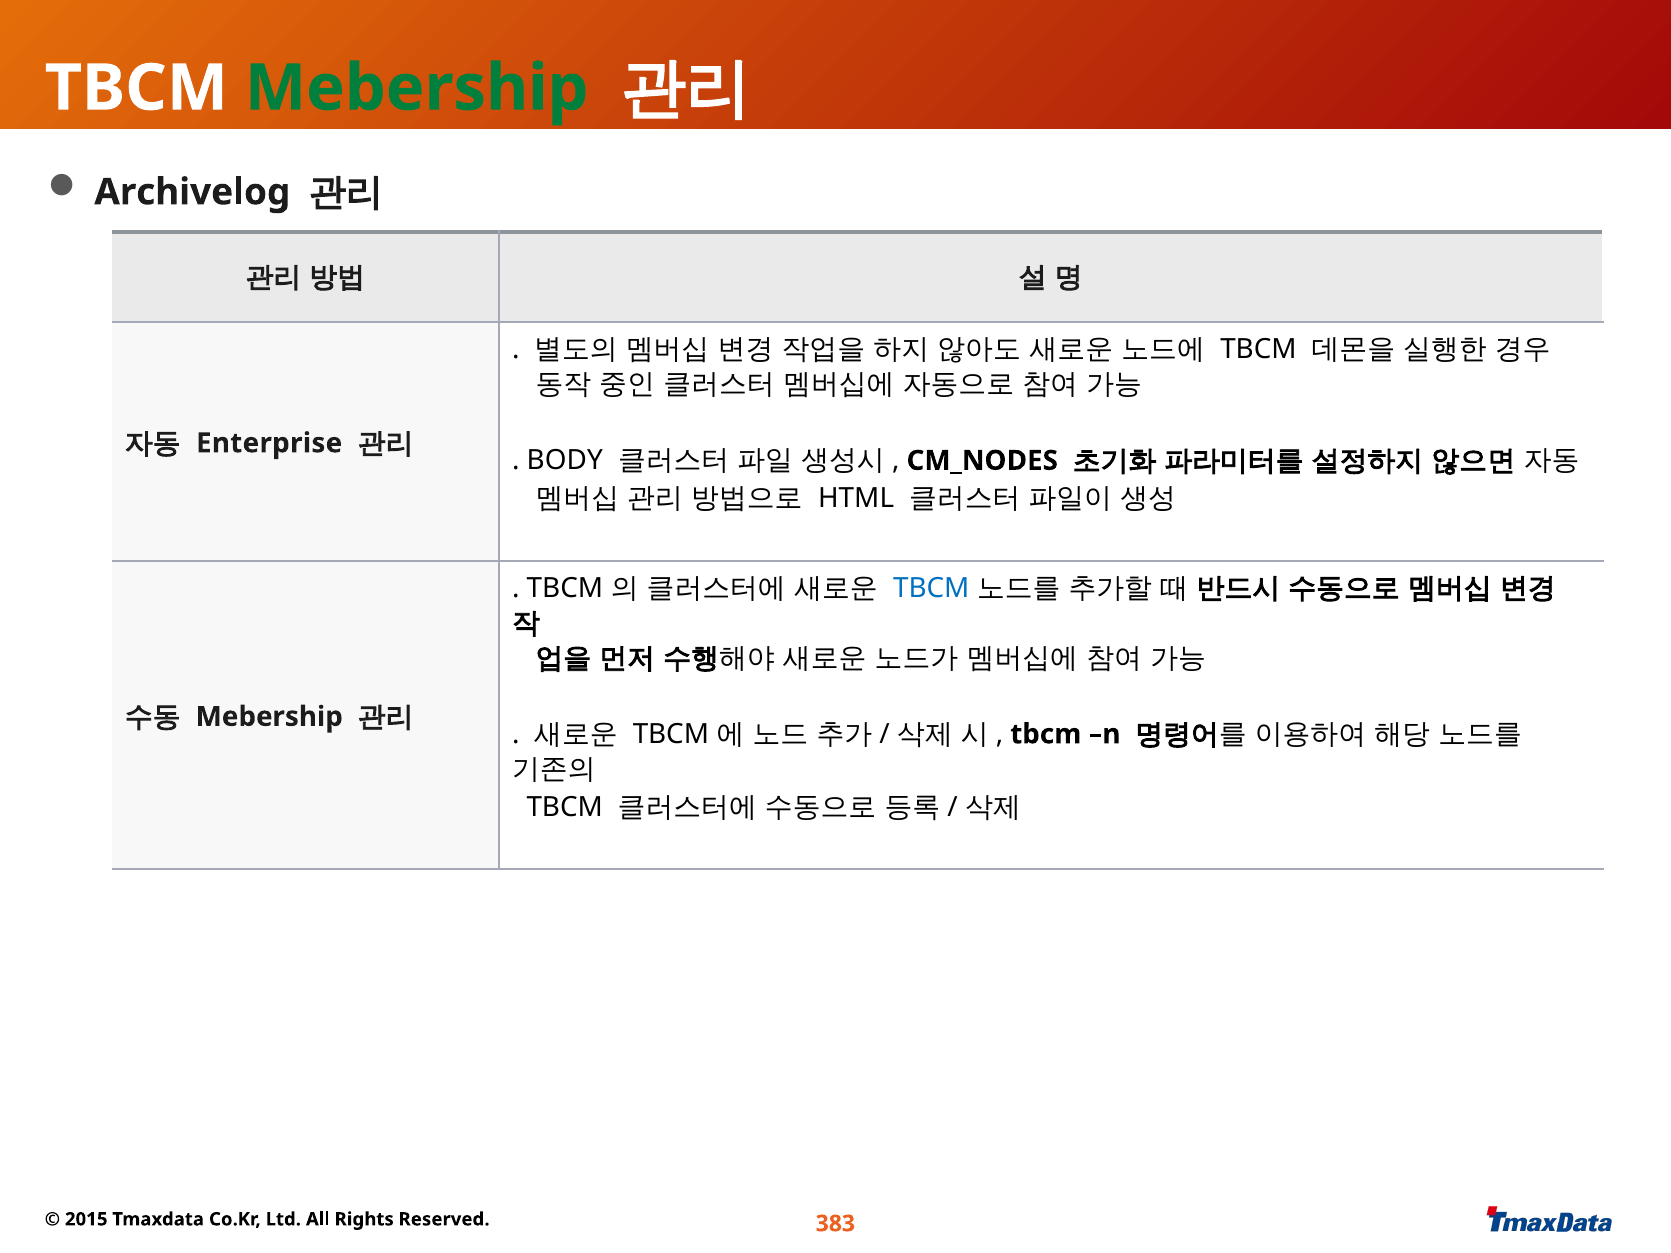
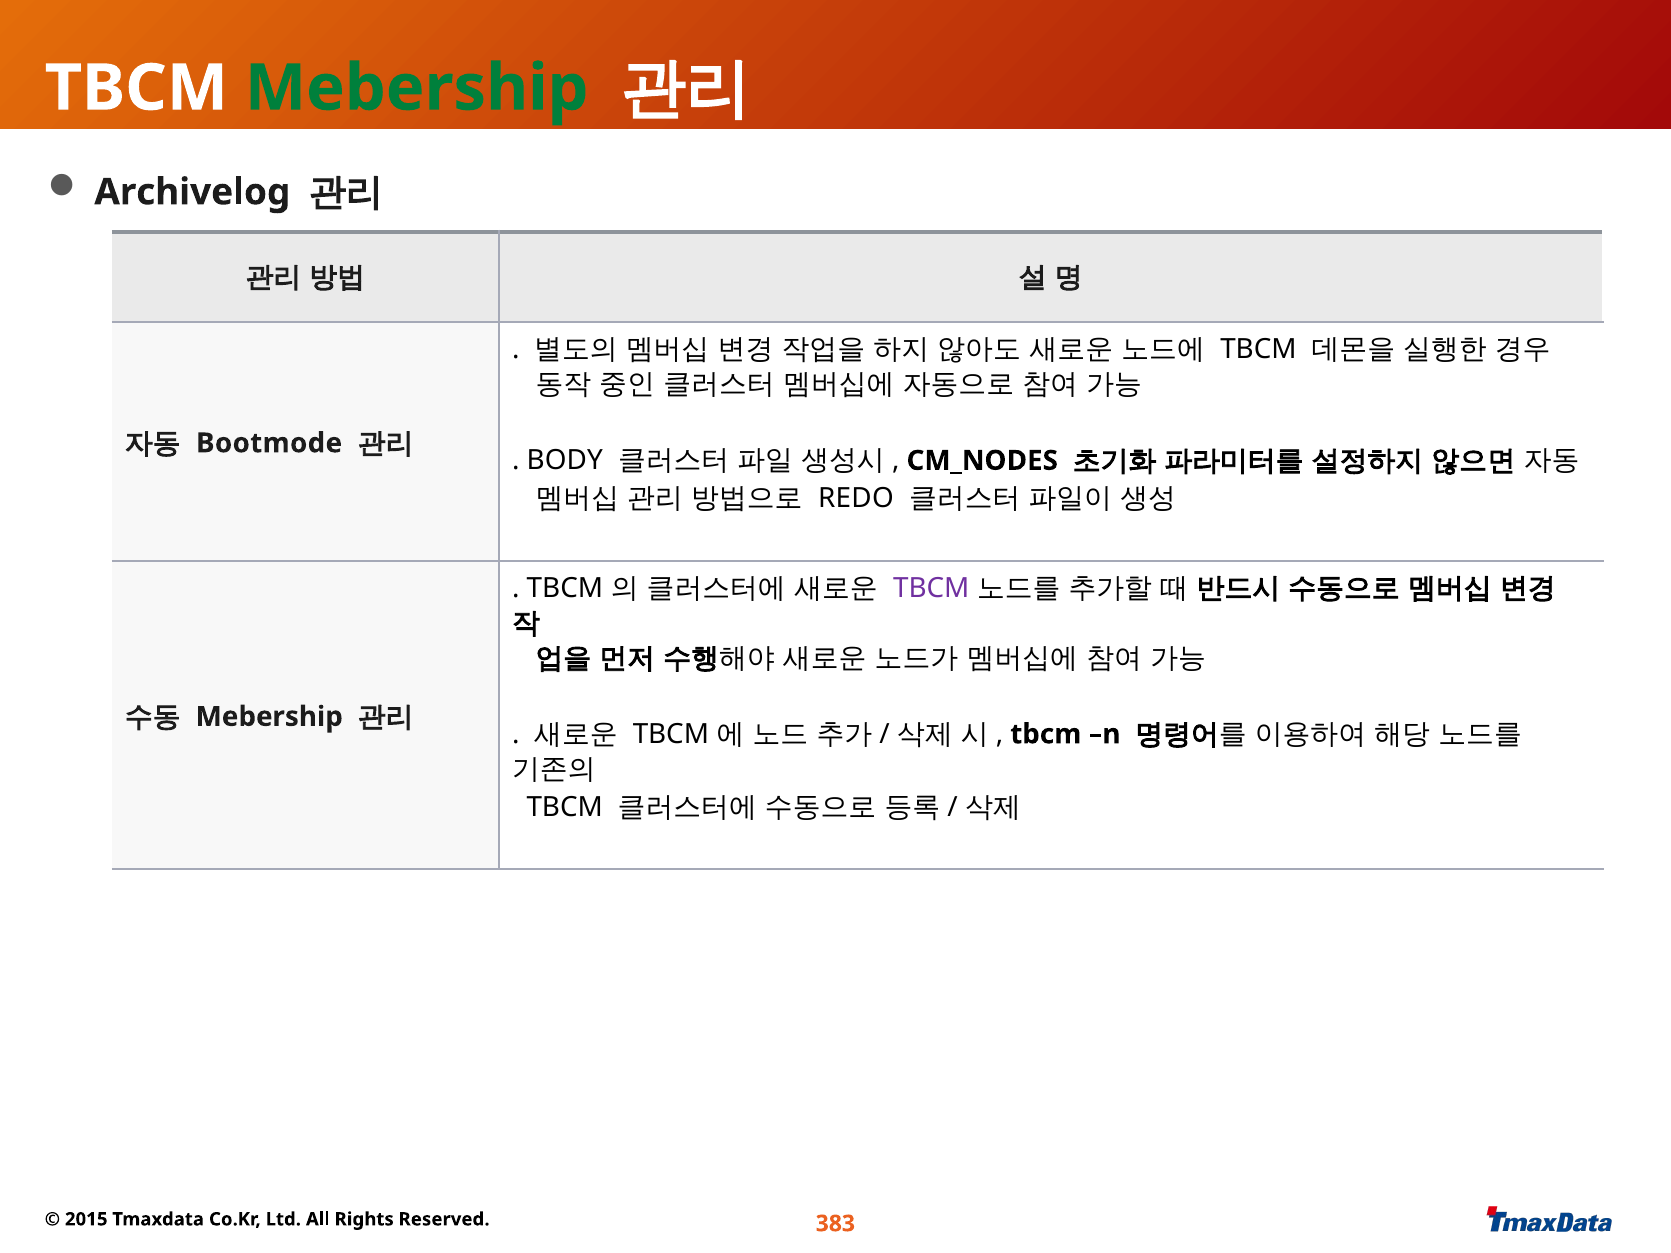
Enterprise: Enterprise -> Bootmode (269, 443)
HTML: HTML -> REDO (856, 499)
TBCM colour: blue -> purple (931, 588)
